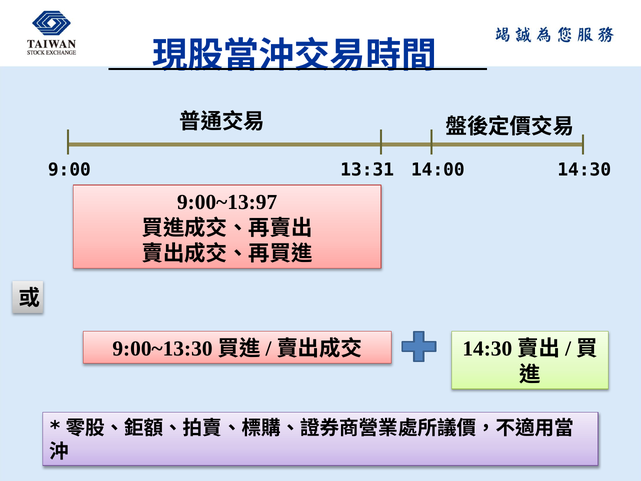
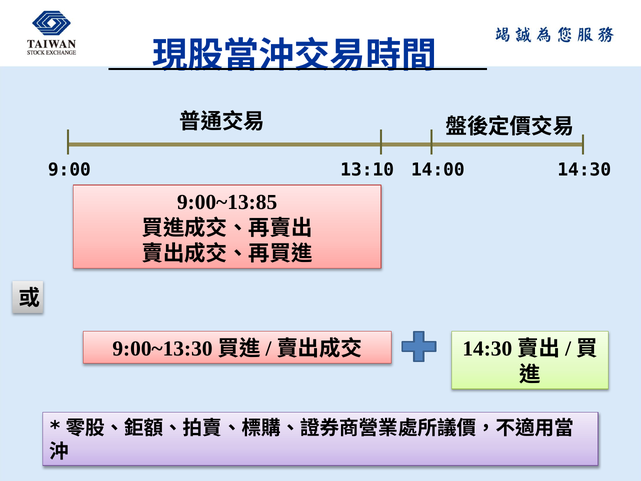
13:31: 13:31 -> 13:10 (367, 170)
9:00~13:97: 9:00~13:97 -> 9:00~13:85 (227, 202)
